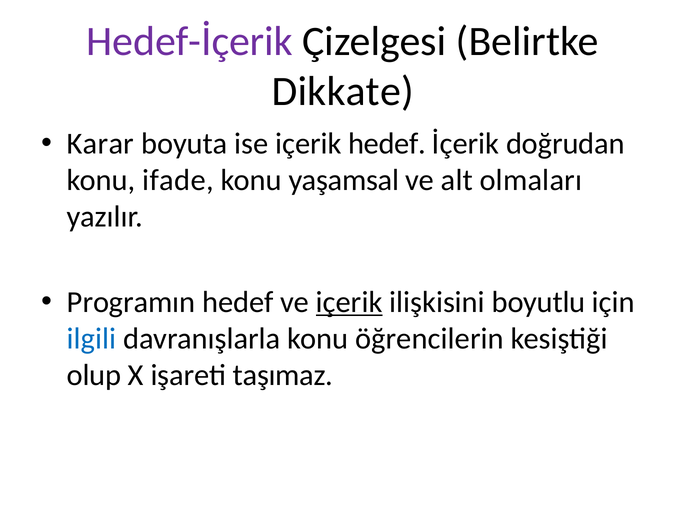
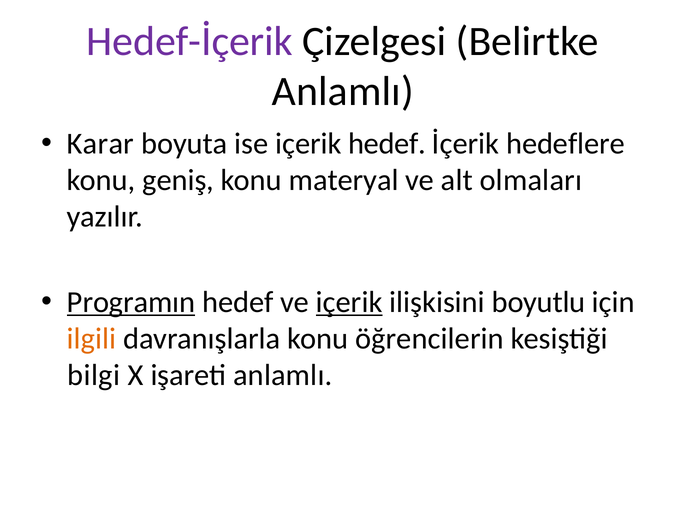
Dikkate: Dikkate -> Anlamlı (343, 92)
doğrudan: doğrudan -> hedeflere (565, 144)
ifade: ifade -> geniş (178, 181)
yaşamsal: yaşamsal -> materyal (344, 181)
Programın underline: none -> present (131, 303)
ilgili colour: blue -> orange (92, 339)
olup: olup -> bilgi (94, 376)
işareti taşımaz: taşımaz -> anlamlı (283, 376)
